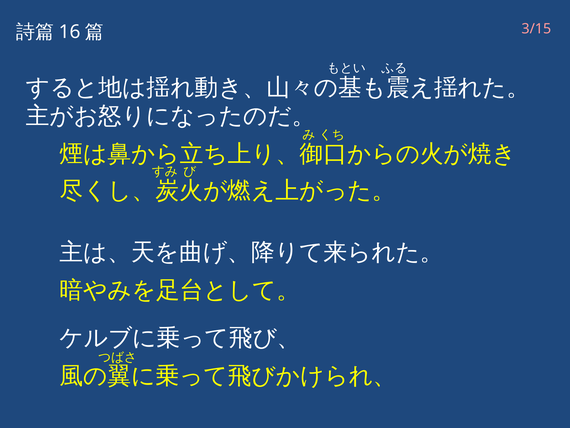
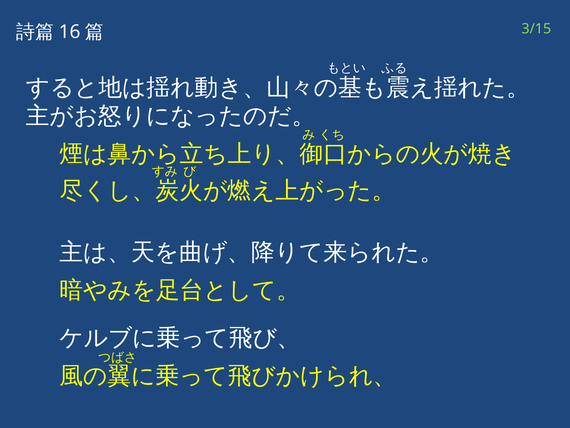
3/15 colour: pink -> light green (536, 29)
